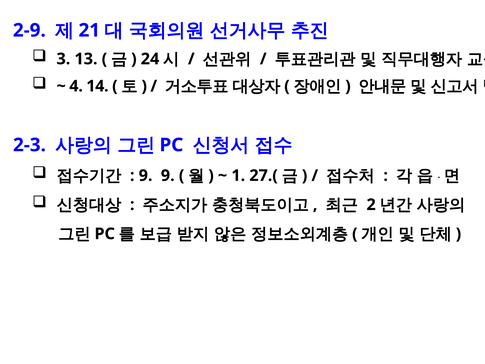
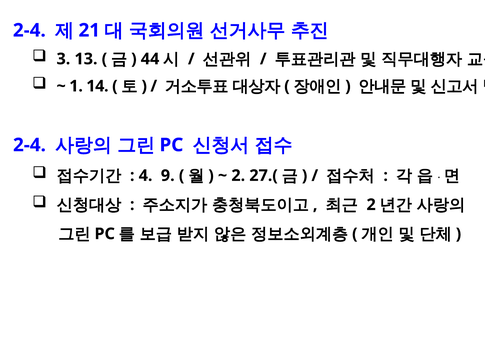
2-9: 2-9 -> 2-4 (29, 30)
24: 24 -> 44 (150, 59)
4: 4 -> 1 (76, 86)
2-3: 2-3 -> 2-4 (29, 145)
9: 9 -> 4 (146, 175)
1: 1 -> 2 (238, 175)
